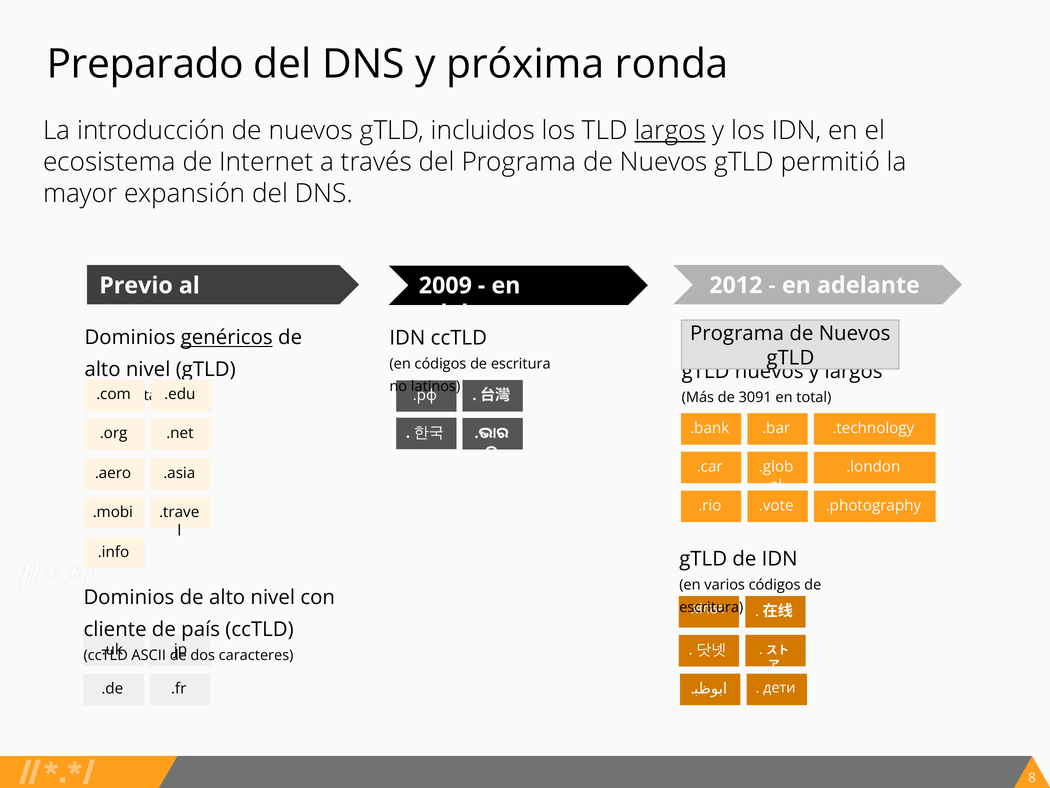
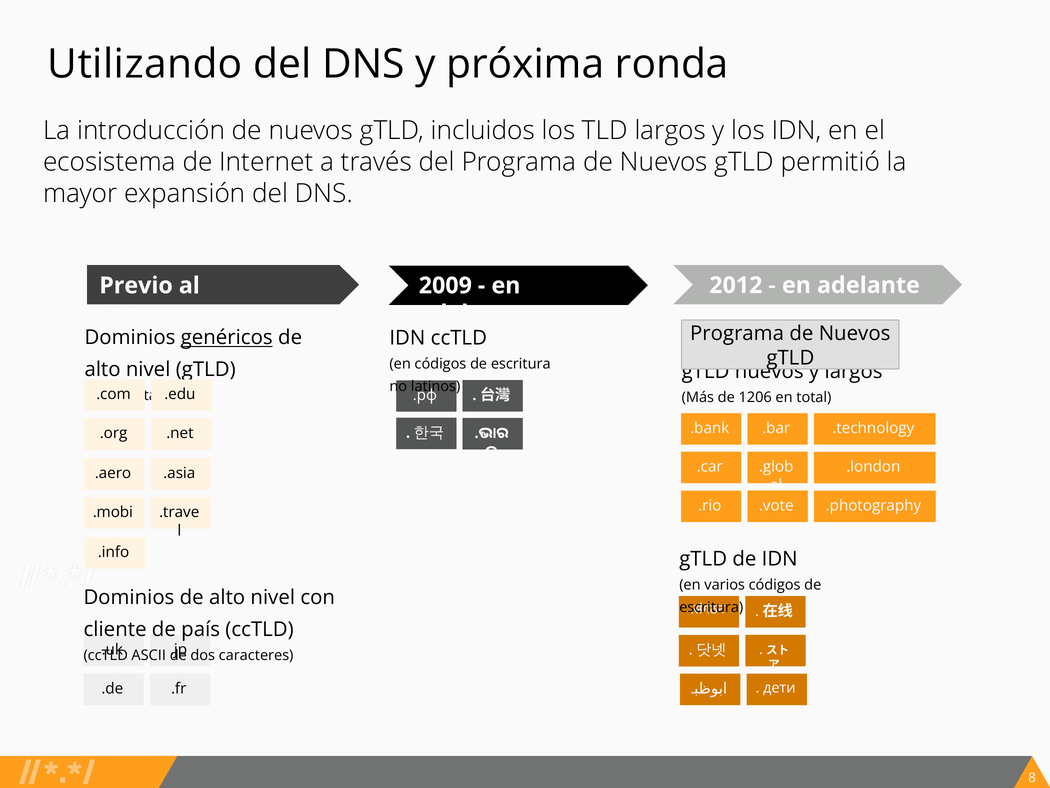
Preparado: Preparado -> Utilizando (145, 64)
largos underline: present -> none (670, 130)
3091: 3091 -> 1206 (755, 397)
